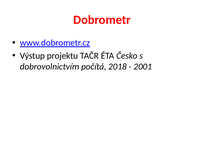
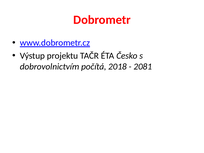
2001: 2001 -> 2081 (143, 67)
